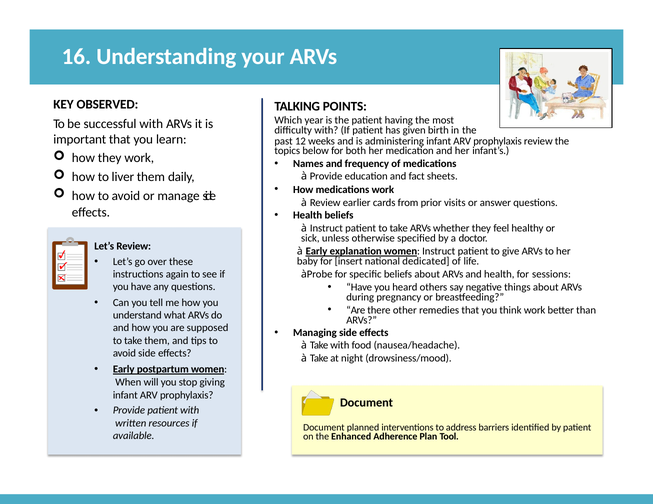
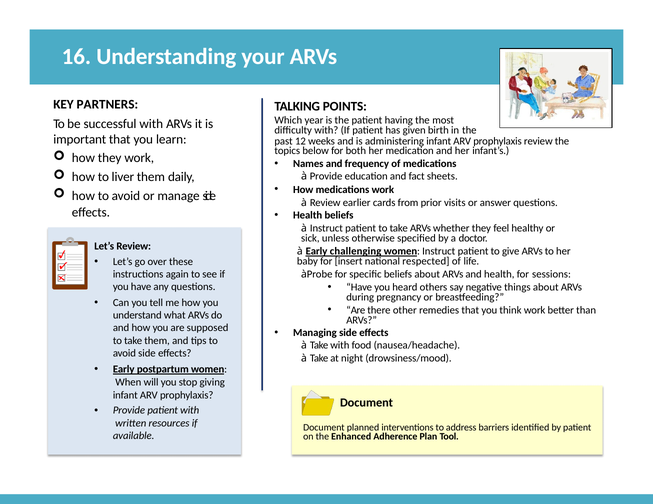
OBSERVED: OBSERVED -> PARTNERS (107, 105)
explanation: explanation -> challenging (356, 252)
dedicated: dedicated -> respected (426, 261)
